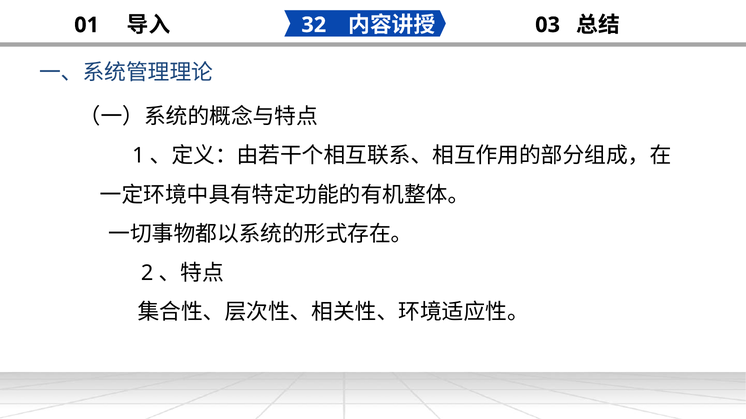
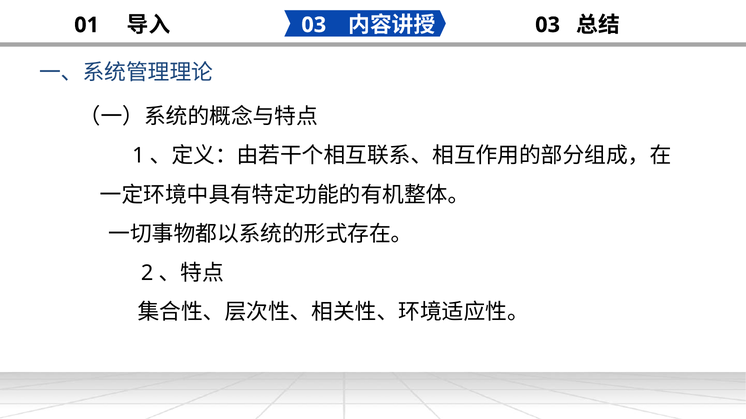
32: 32 -> 03 (314, 25)
